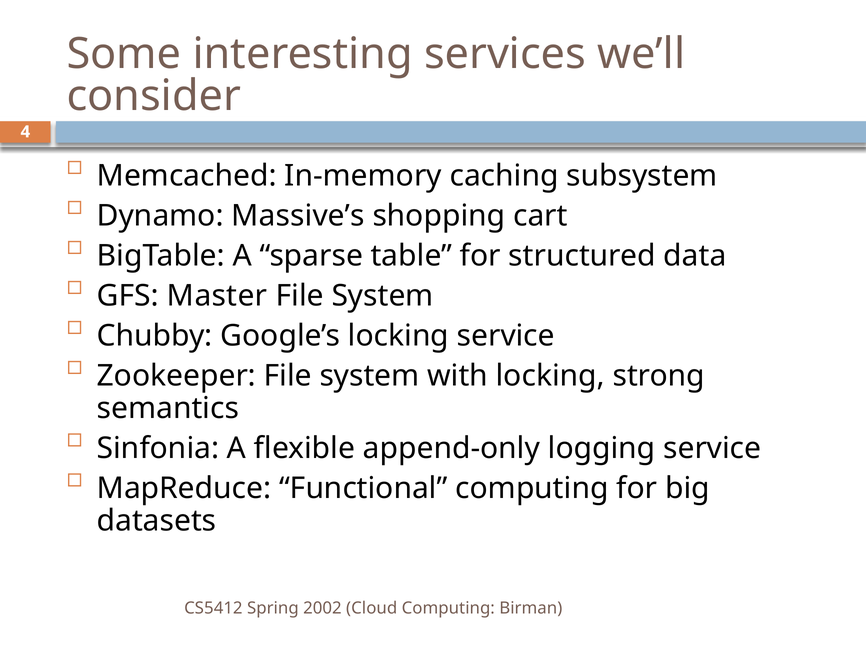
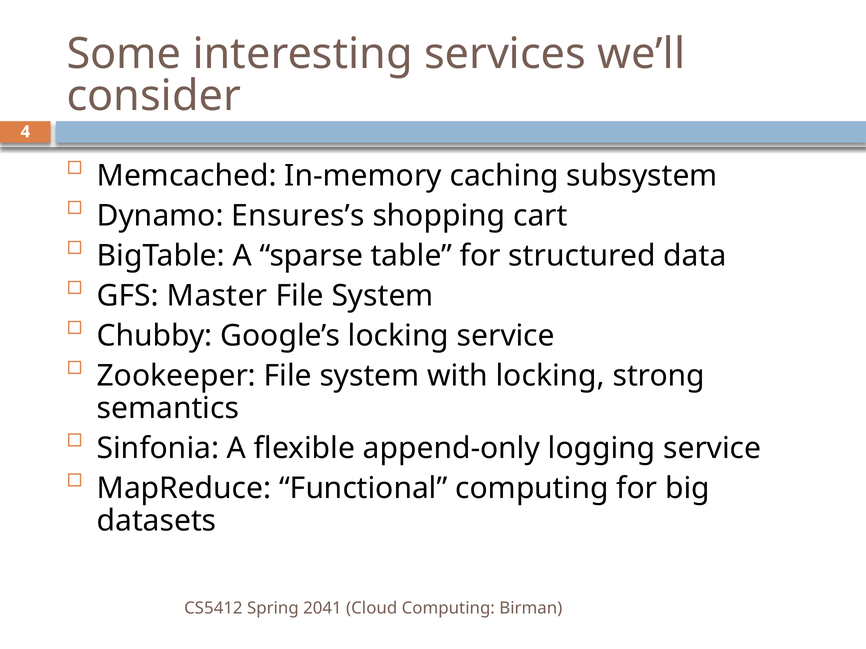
Massive’s: Massive’s -> Ensures’s (298, 216)
2002: 2002 -> 2041 (322, 609)
